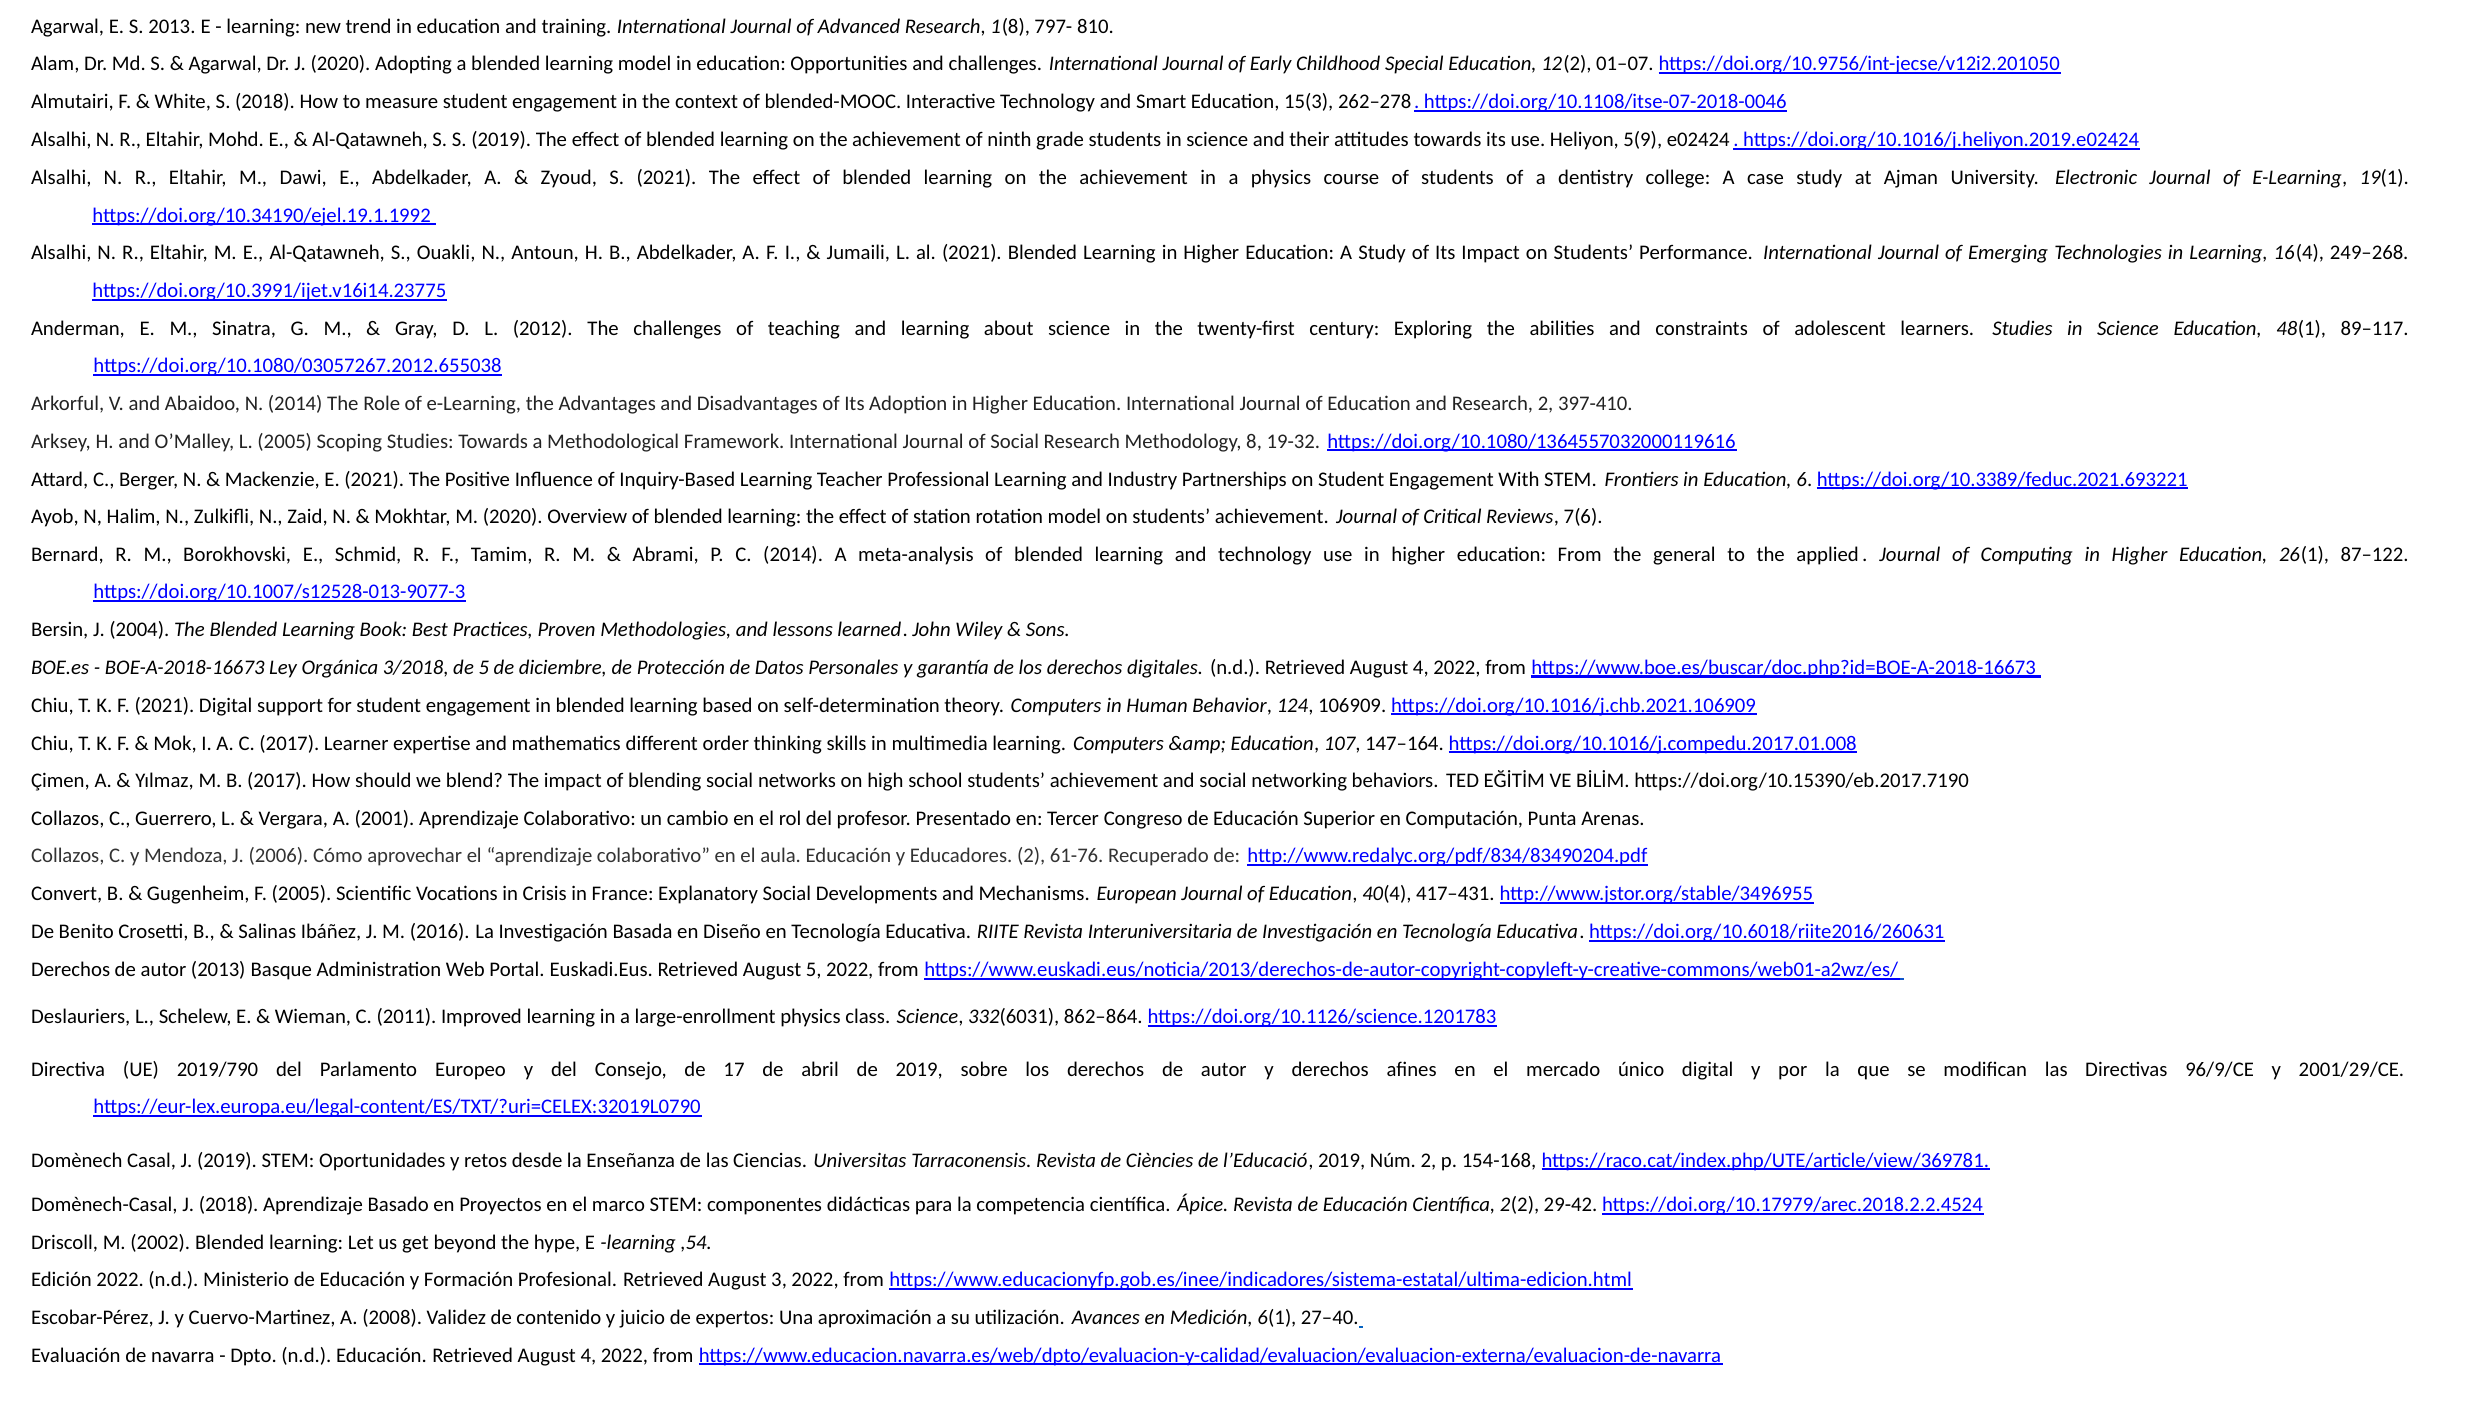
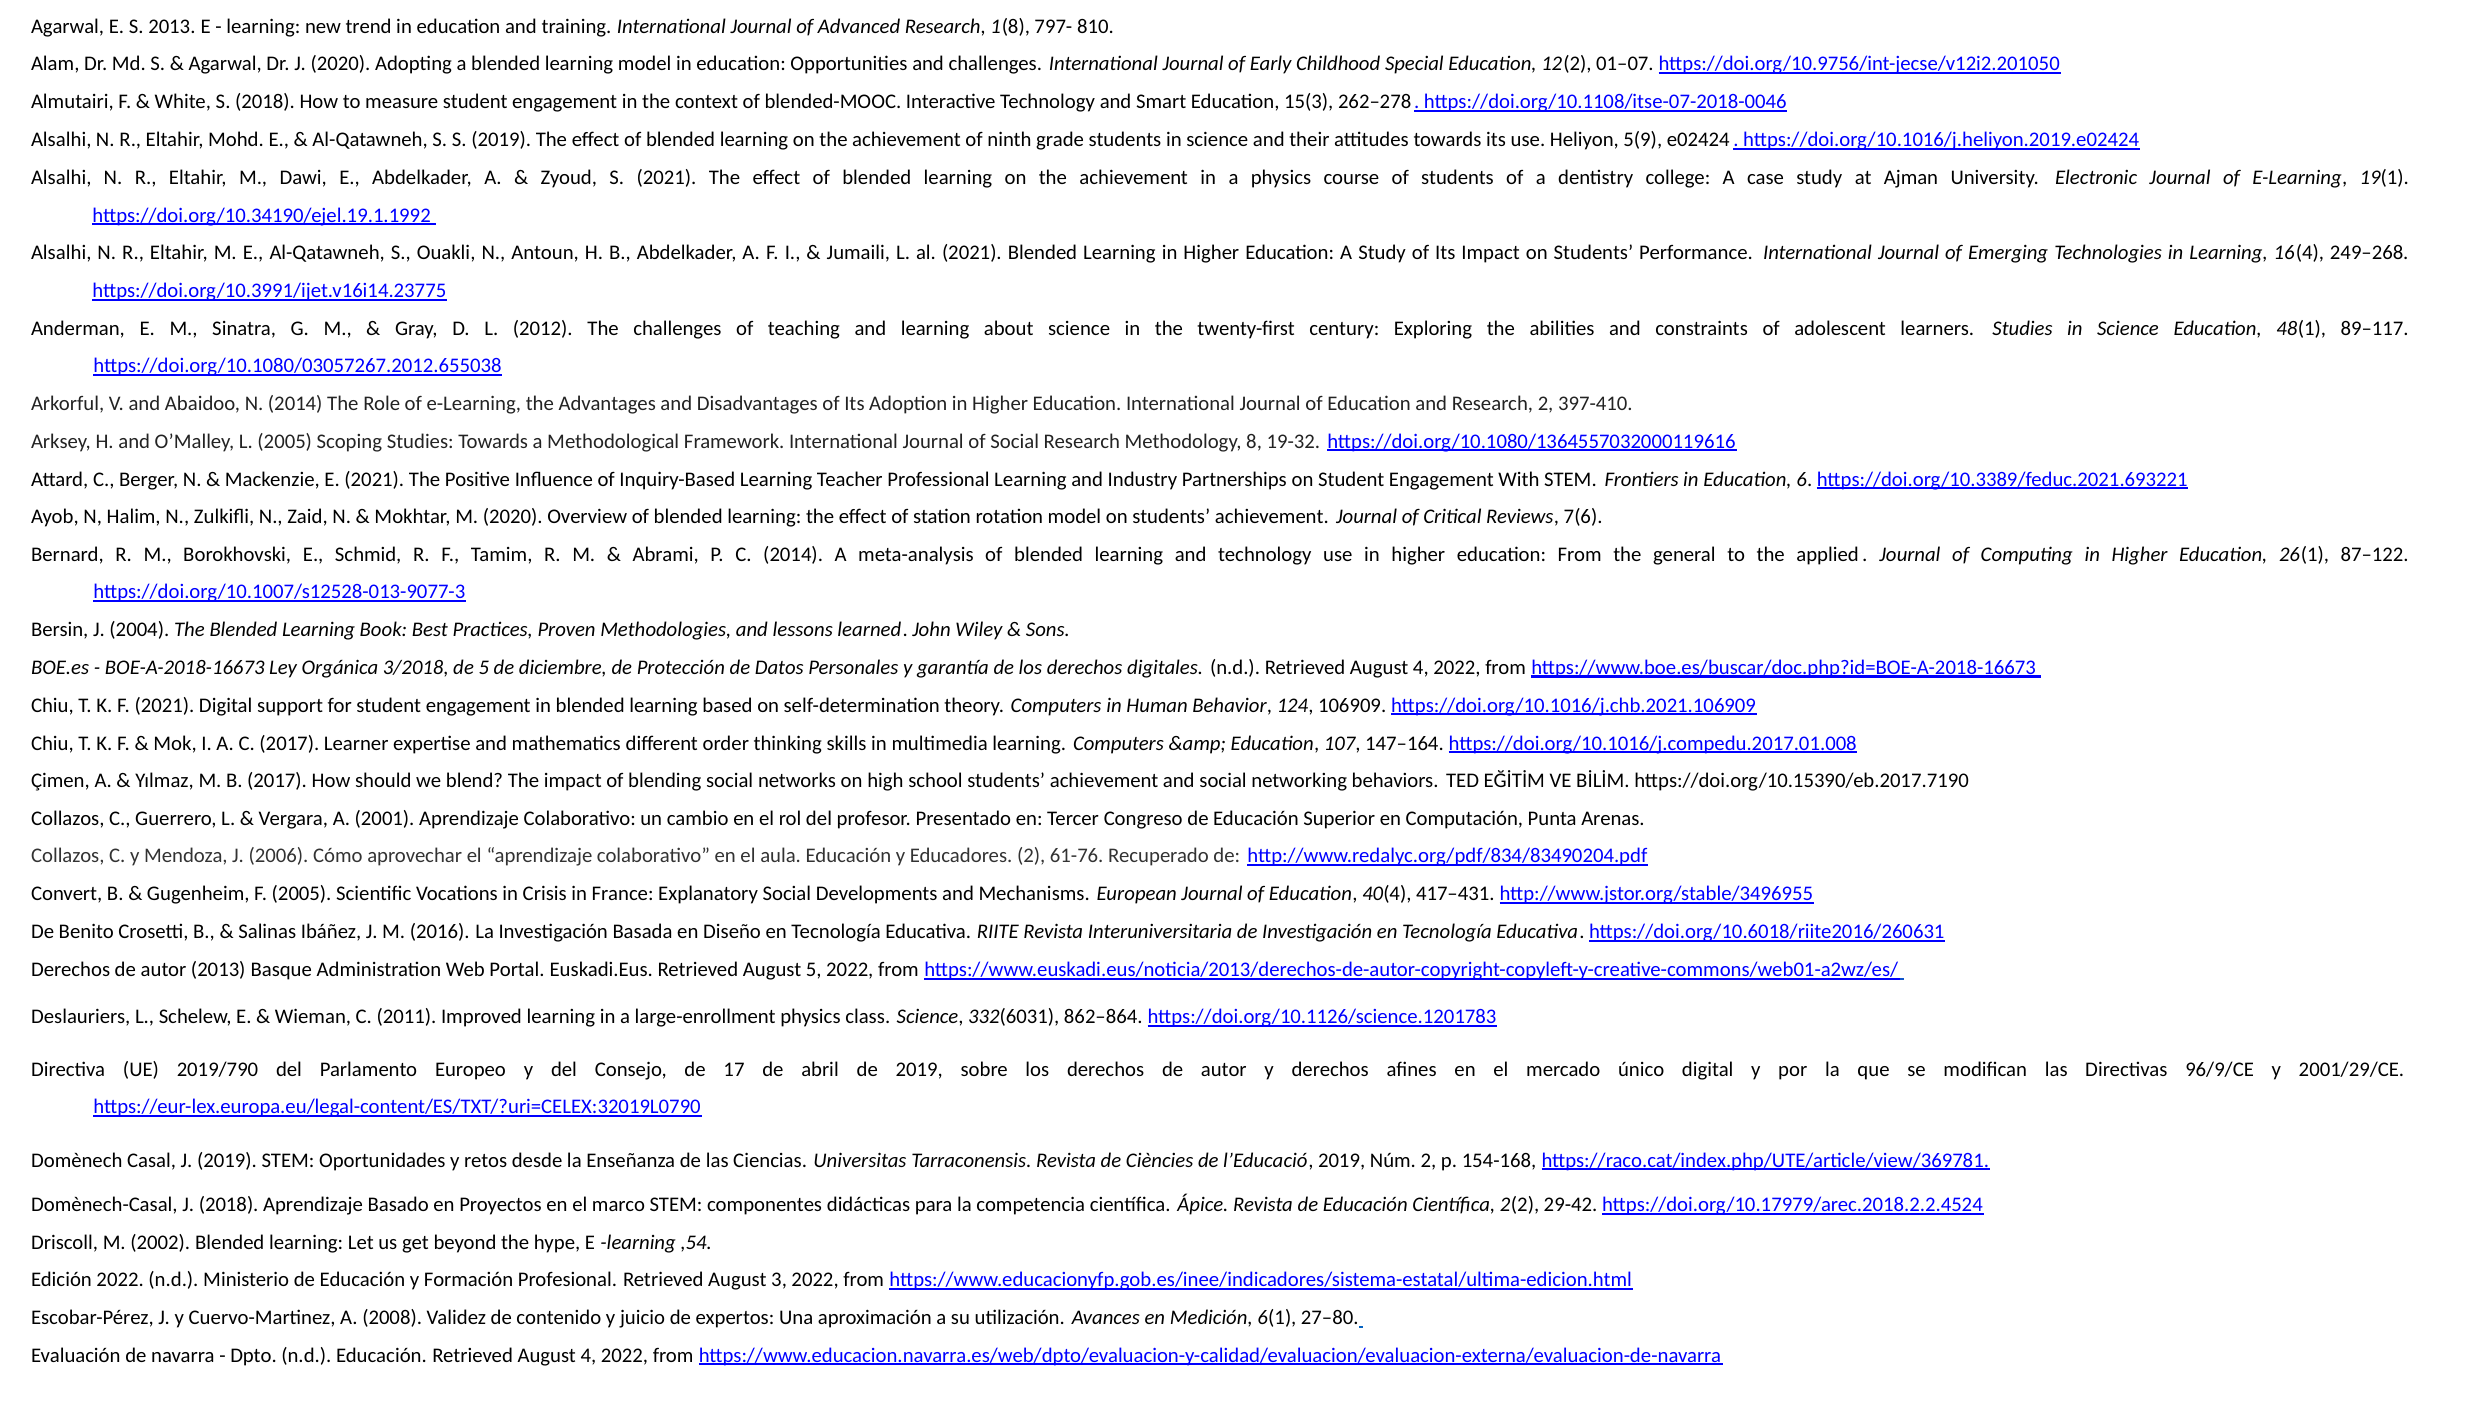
27–40: 27–40 -> 27–80 (1330, 1318)
